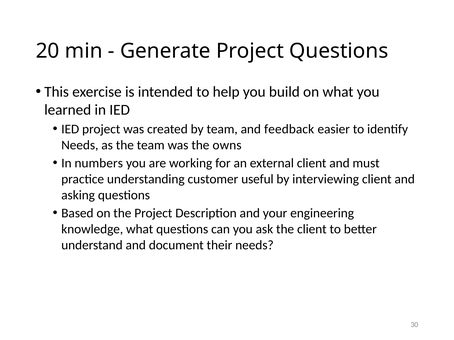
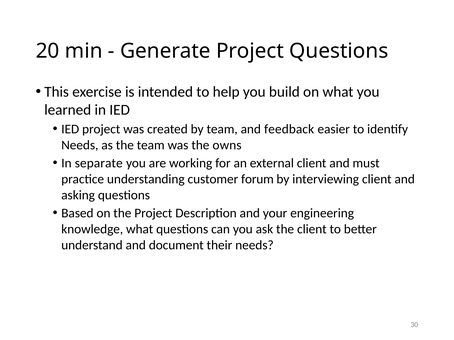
numbers: numbers -> separate (99, 164)
useful: useful -> forum (257, 179)
